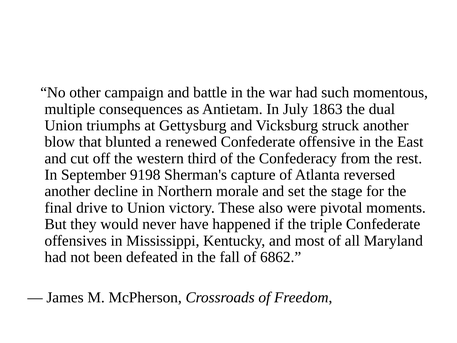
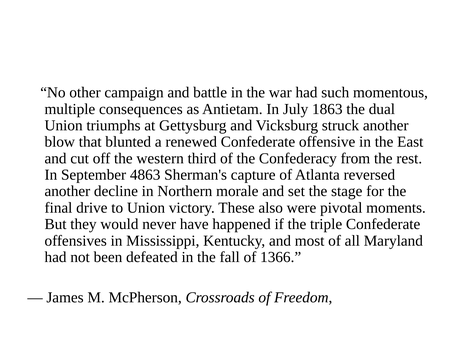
9198: 9198 -> 4863 (145, 175)
6862: 6862 -> 1366 (281, 257)
